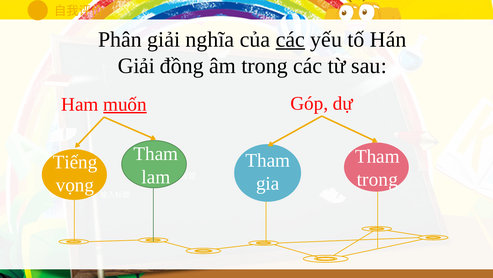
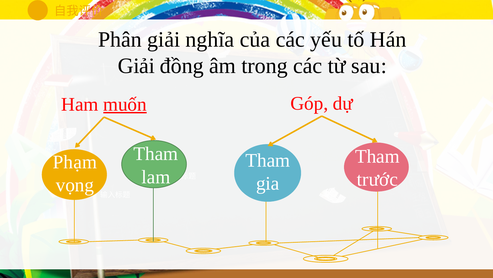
các underline: present -> none (290, 39)
Tiếng: Tiếng -> Phạm (75, 162)
trong: trong -> trước (377, 179)
